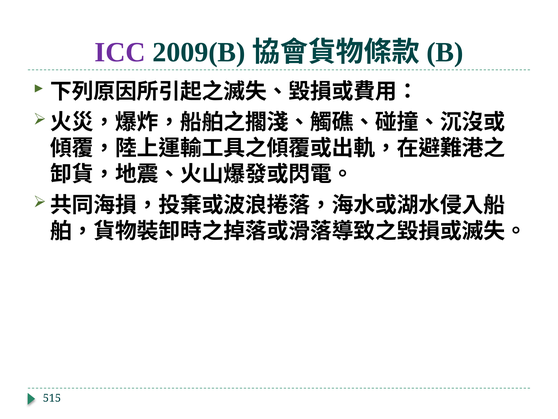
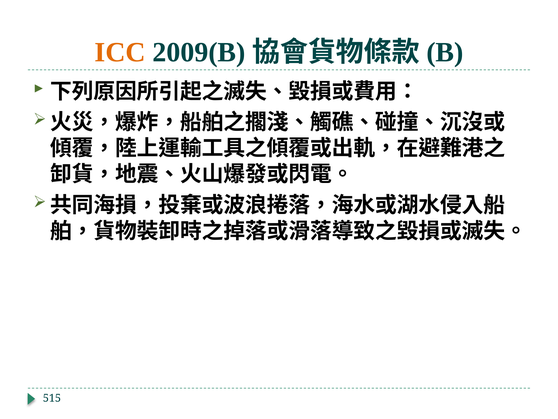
ICC colour: purple -> orange (120, 52)
